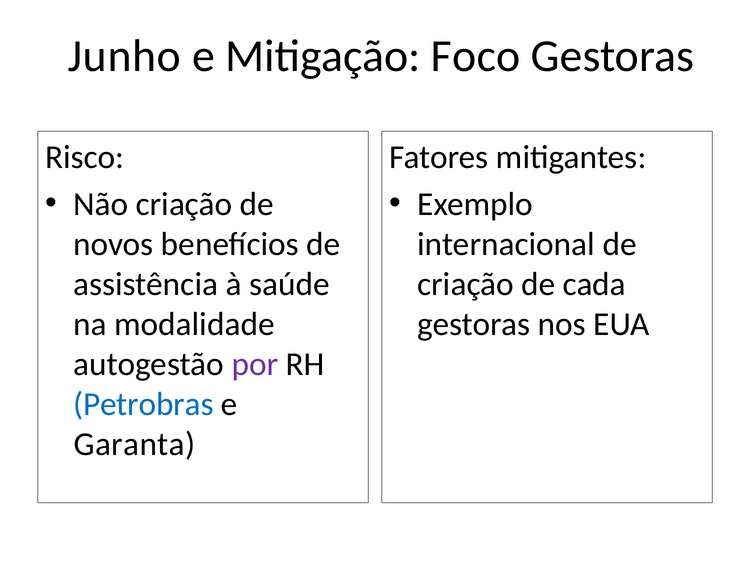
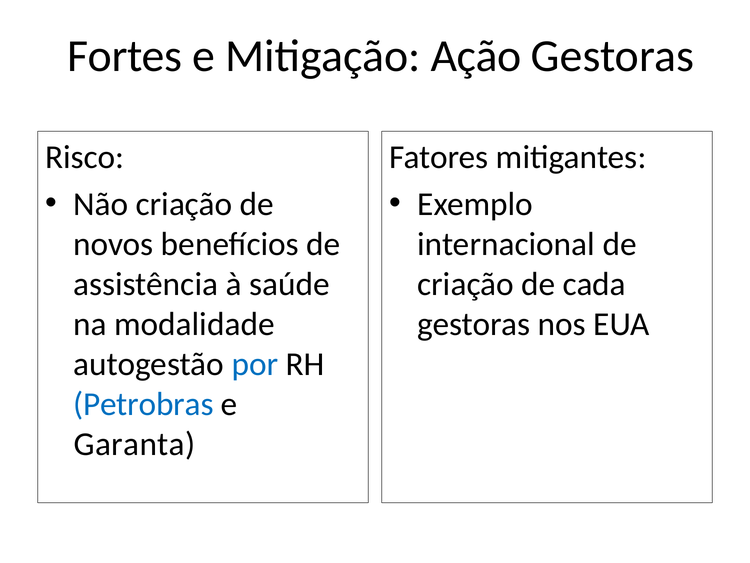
Junho: Junho -> Fortes (125, 56)
Foco: Foco -> Ação (476, 56)
por colour: purple -> blue (255, 364)
